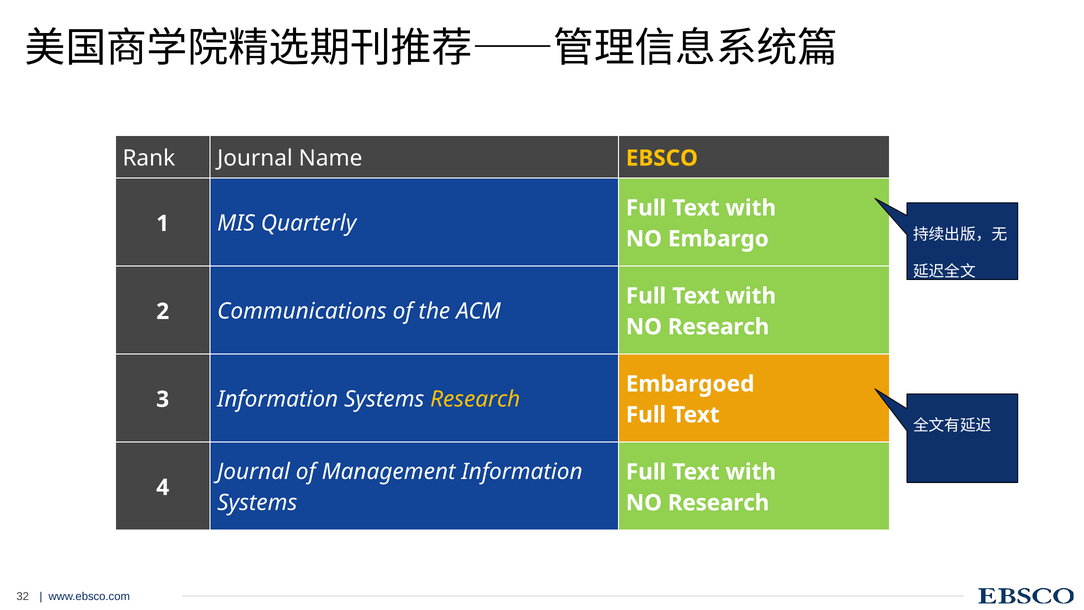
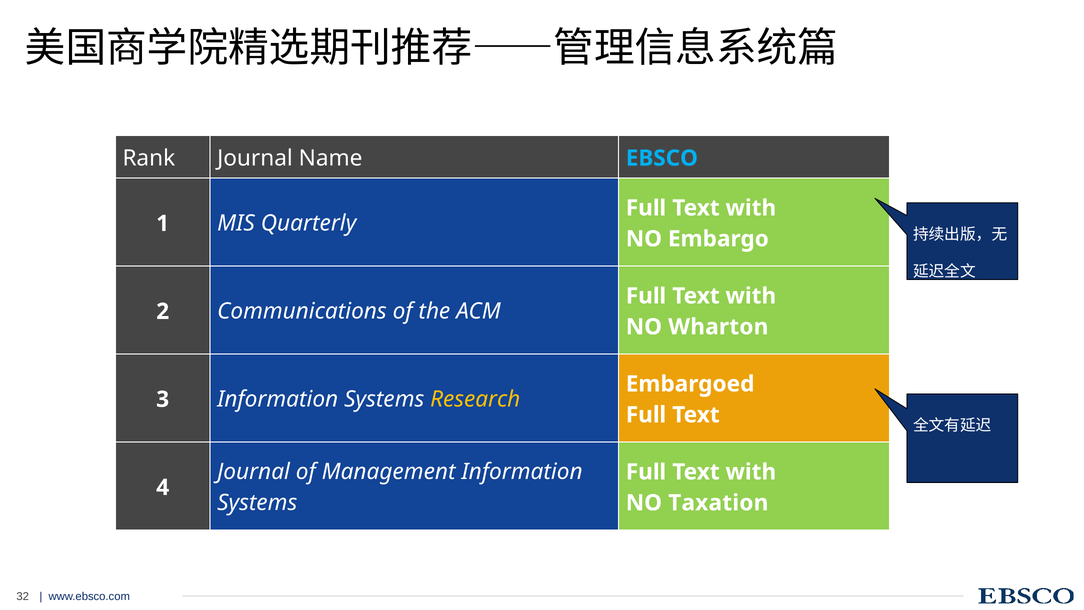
EBSCO colour: yellow -> light blue (662, 158)
Research: Research -> Wharton (718, 327)
Research: Research -> Taxation (718, 503)
